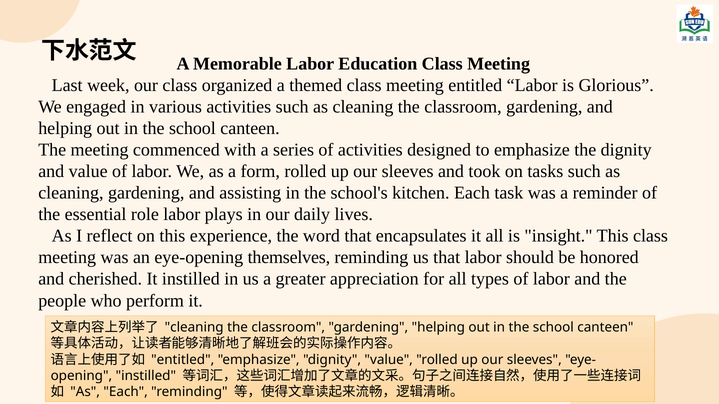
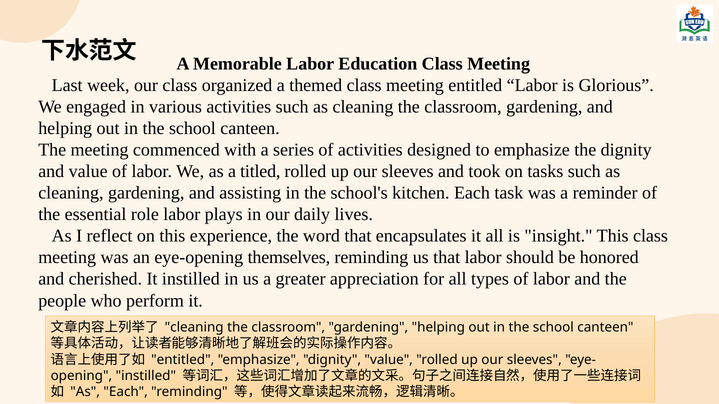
form: form -> titled (260, 172)
